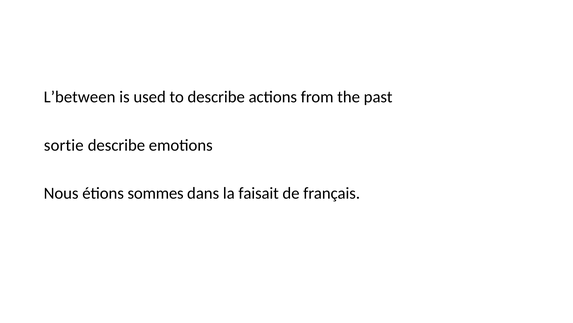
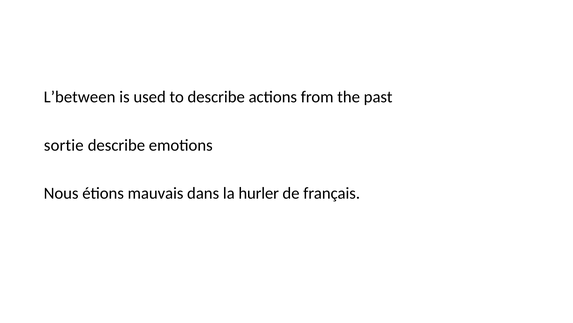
sommes: sommes -> mauvais (156, 193)
faisait: faisait -> hurler (259, 193)
